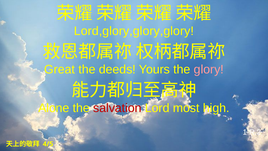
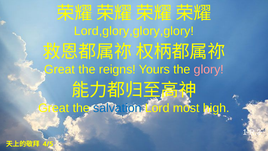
deeds: deeds -> reigns (117, 69)
Alone: Alone -> Great (54, 108)
salvation colour: red -> blue (117, 108)
